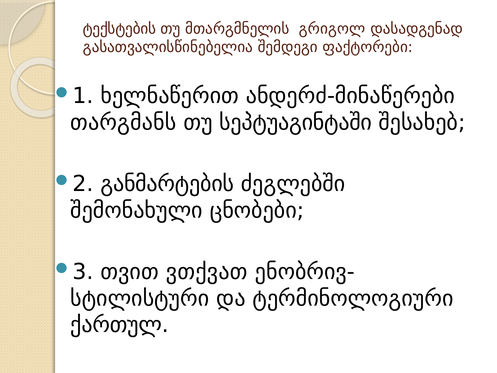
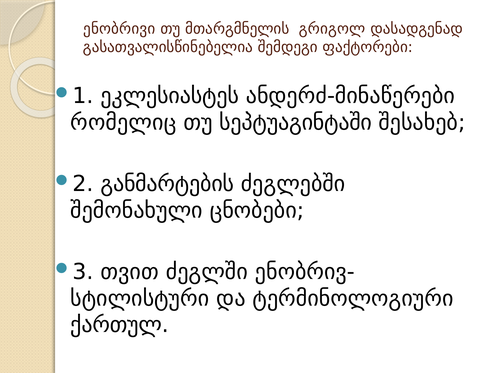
ტექსტების: ტექსტების -> ენობრივი (119, 29)
ხელნაწერით: ხელნაწერით -> ეკლესიასტეს (170, 96)
თარგმანს: თარგმანს -> რომელიც (123, 122)
ვთქვათ: ვთქვათ -> ძეგლში (207, 272)
